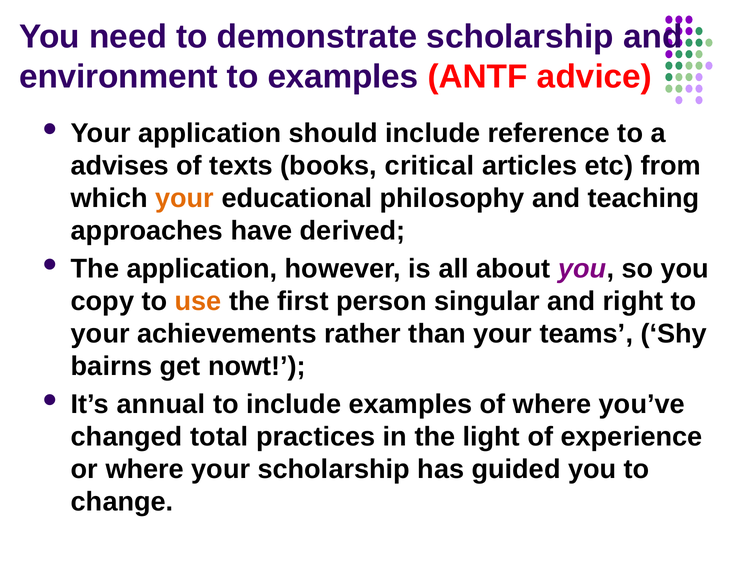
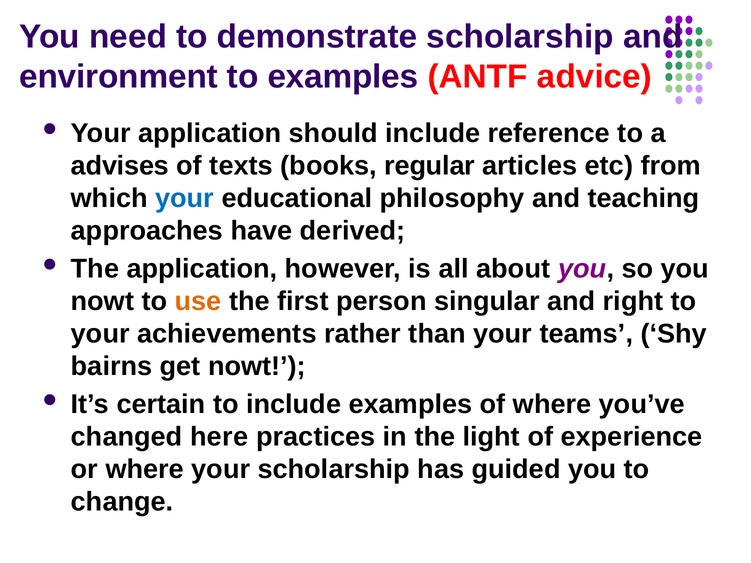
critical: critical -> regular (430, 166)
your colour: orange -> blue (185, 198)
copy: copy -> nowt (102, 301)
annual: annual -> certain (161, 404)
total: total -> here (219, 437)
